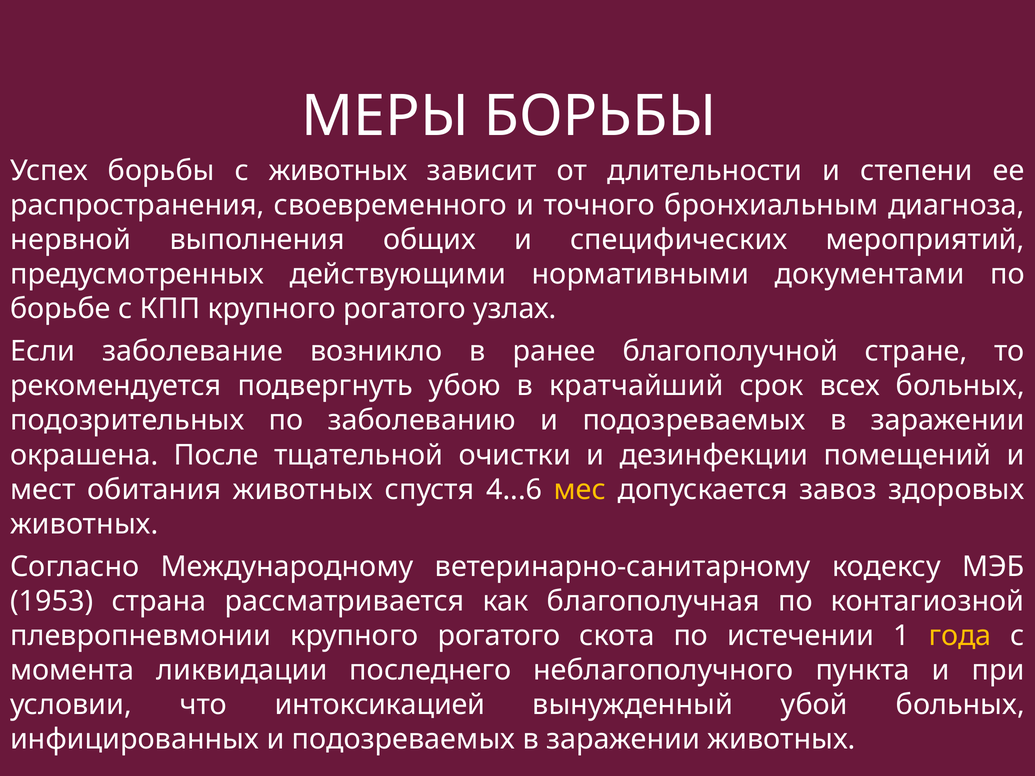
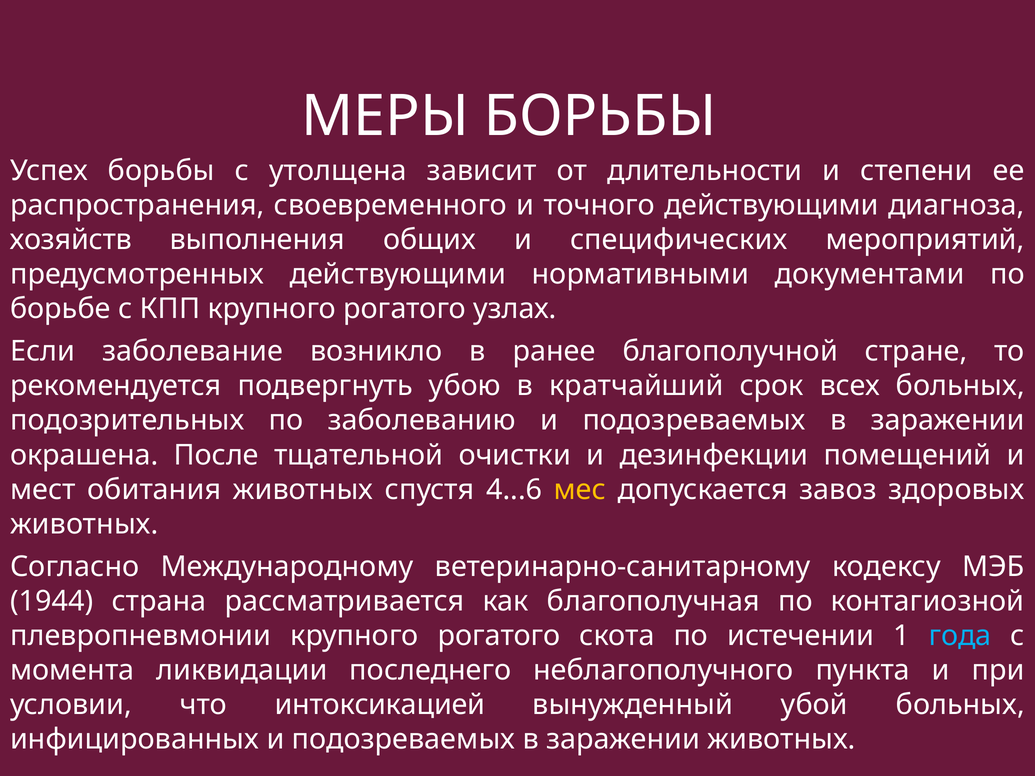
с животных: животных -> утолщена (338, 171)
точного бронхиальным: бронхиальным -> действующими (771, 205)
нервной: нервной -> хозяйств (71, 240)
1953: 1953 -> 1944 (52, 601)
года colour: yellow -> light blue (960, 636)
